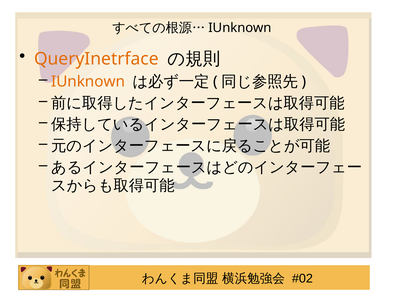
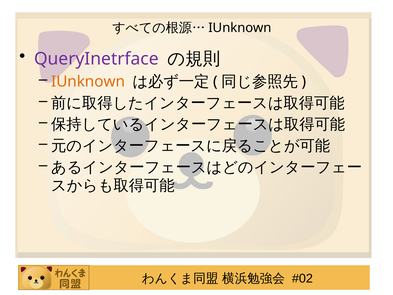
QueryInetrface colour: orange -> purple (96, 59)
